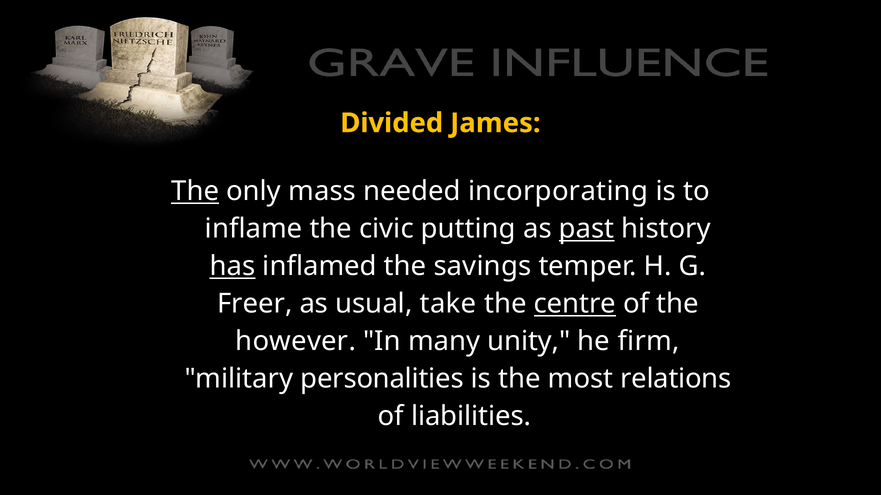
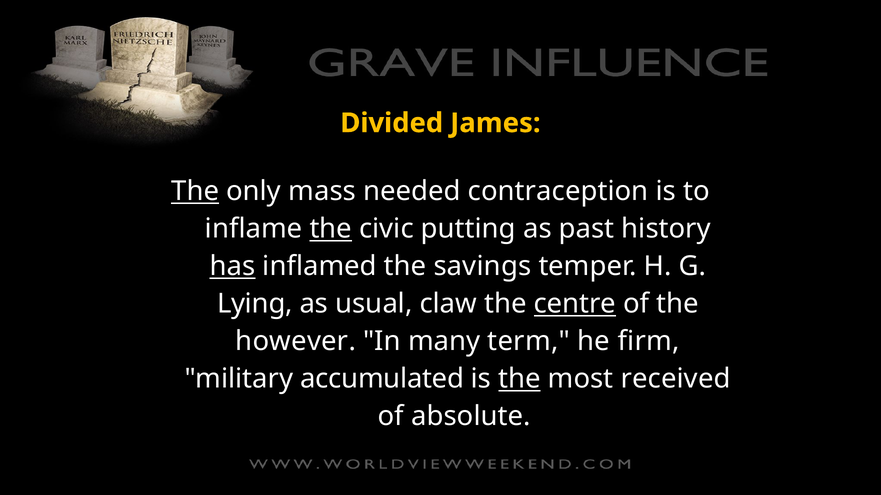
incorporating: incorporating -> contraception (558, 192)
the underline: none -> present (331, 229)
past underline: present -> none (587, 229)
Freer: Freer -> Lying (255, 304)
take: take -> claw (448, 304)
unity: unity -> term (529, 342)
personalities: personalities -> accumulated (382, 379)
the underline: none -> present (519, 379)
relations: relations -> received (676, 379)
liabilities: liabilities -> absolute (471, 417)
